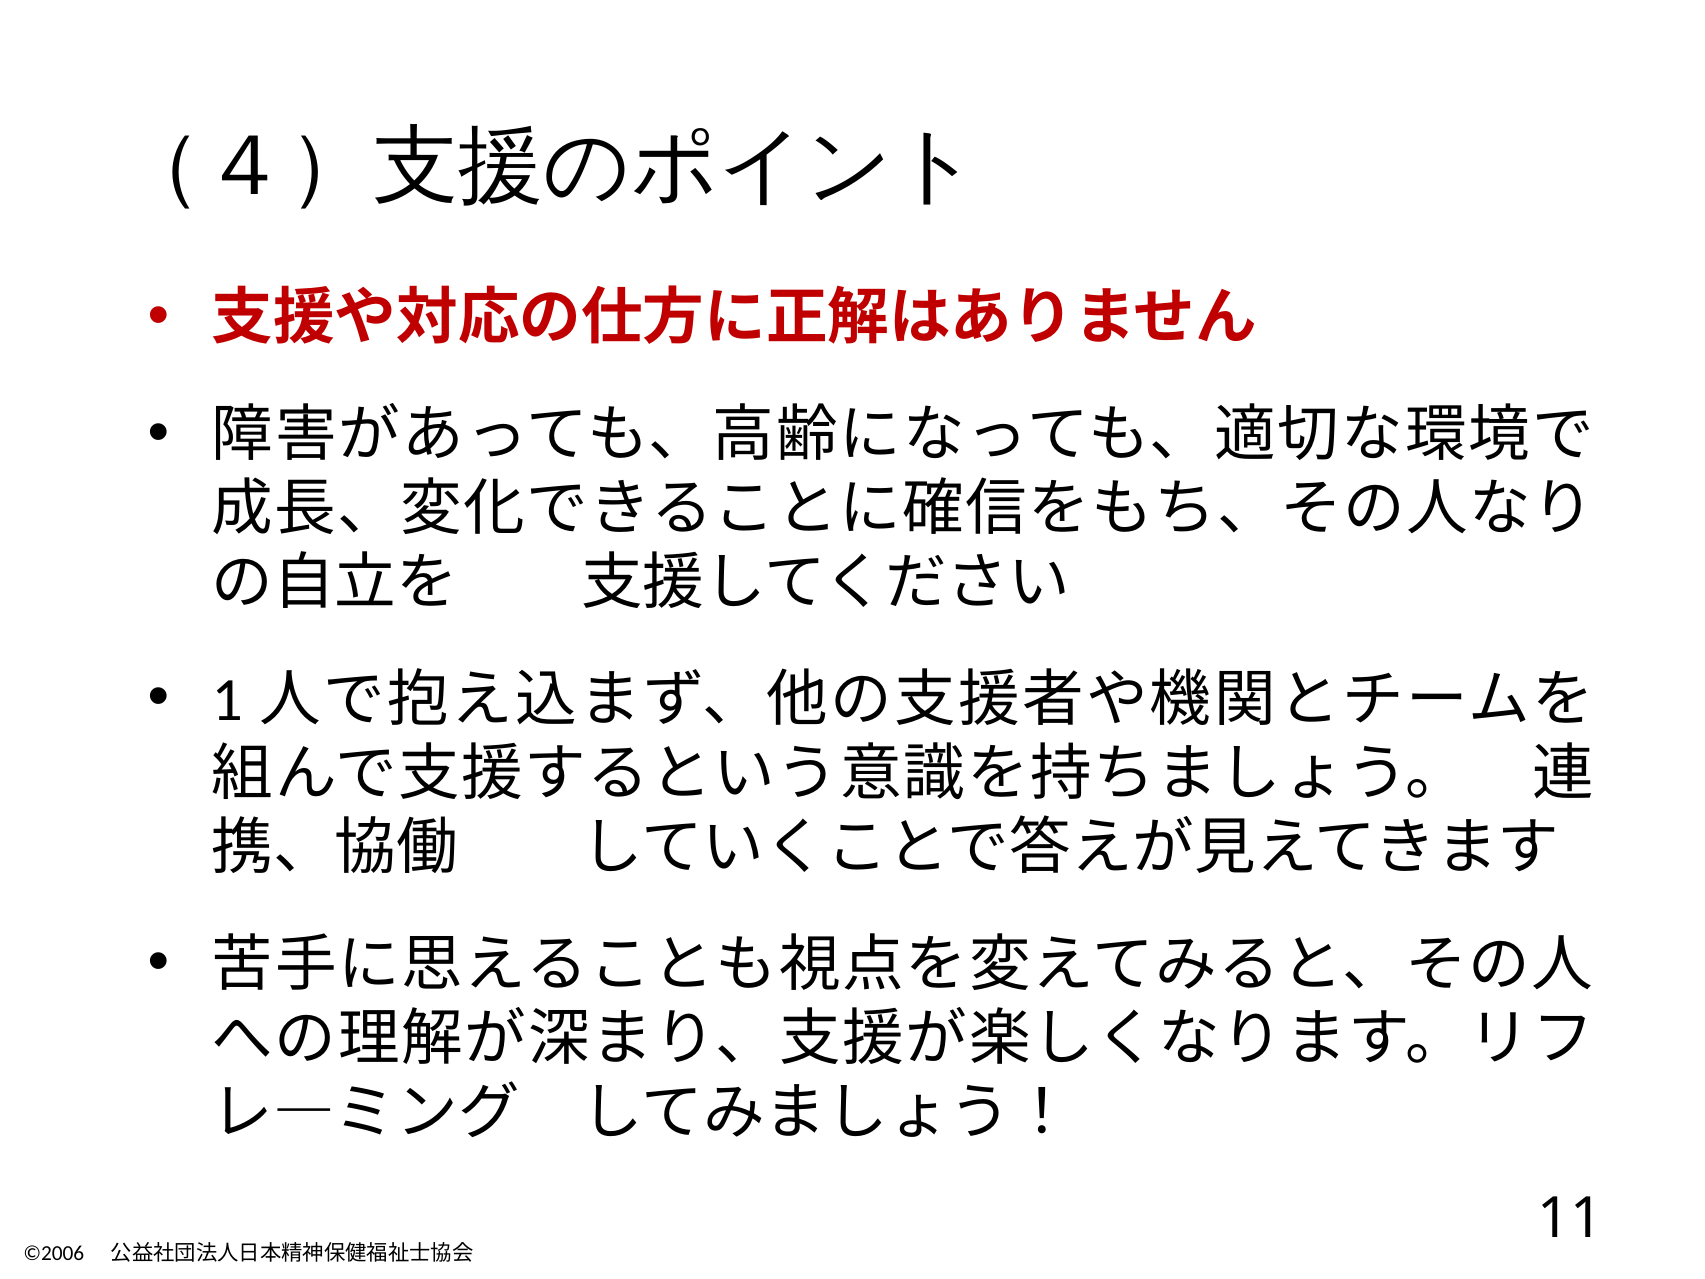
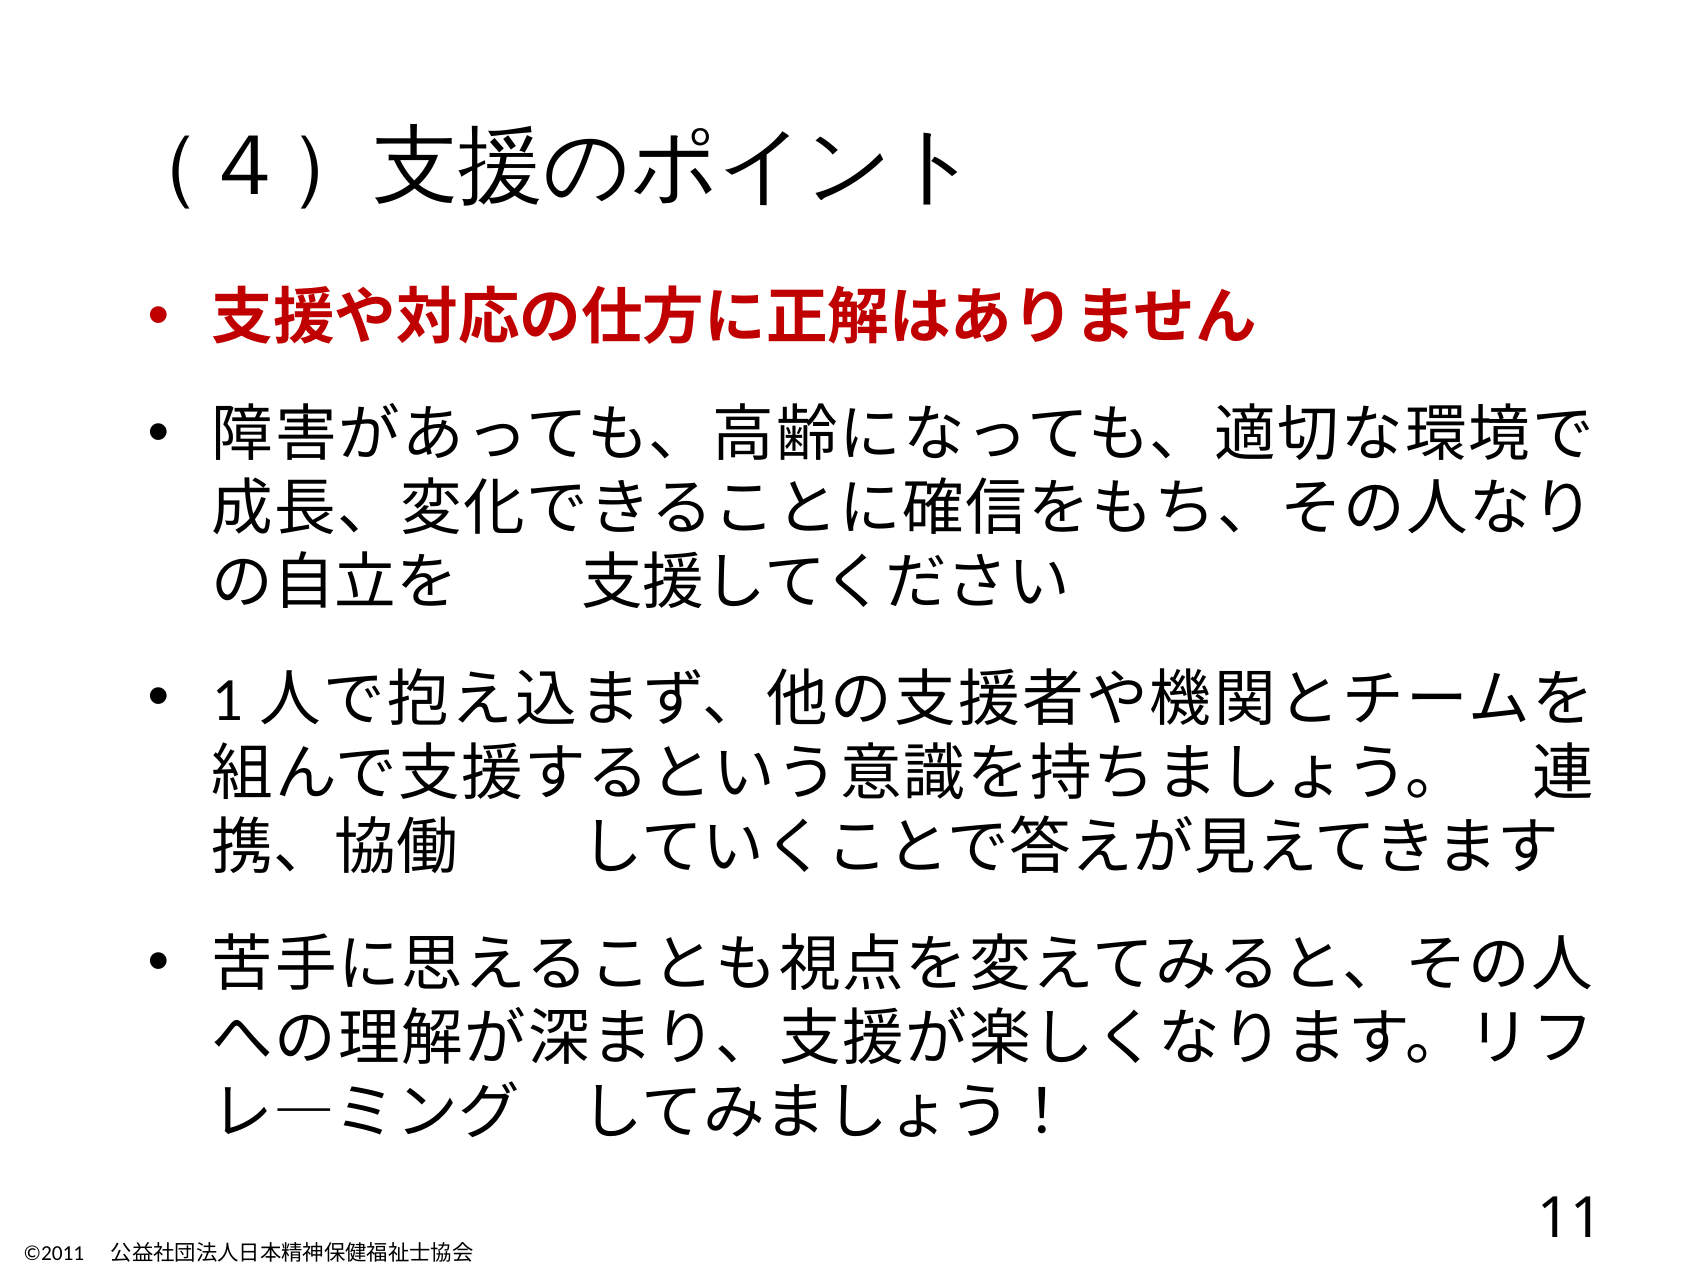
©2006: ©2006 -> ©2011 (54, 1253)
